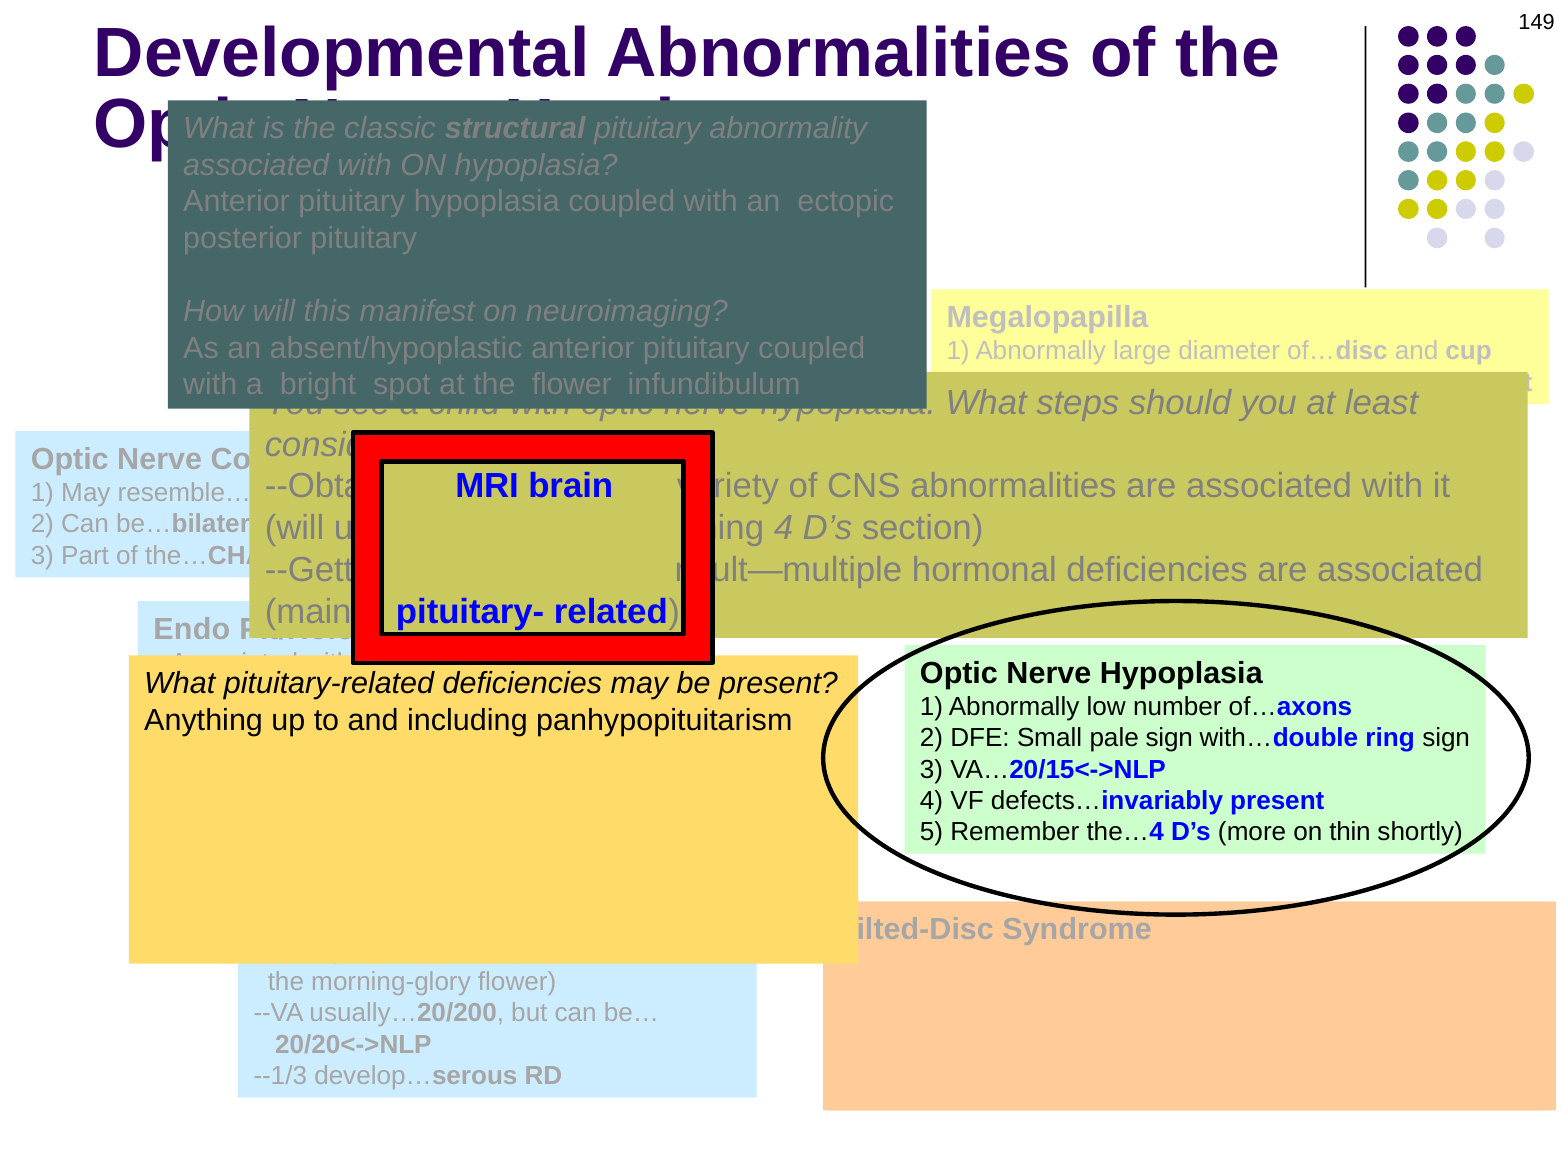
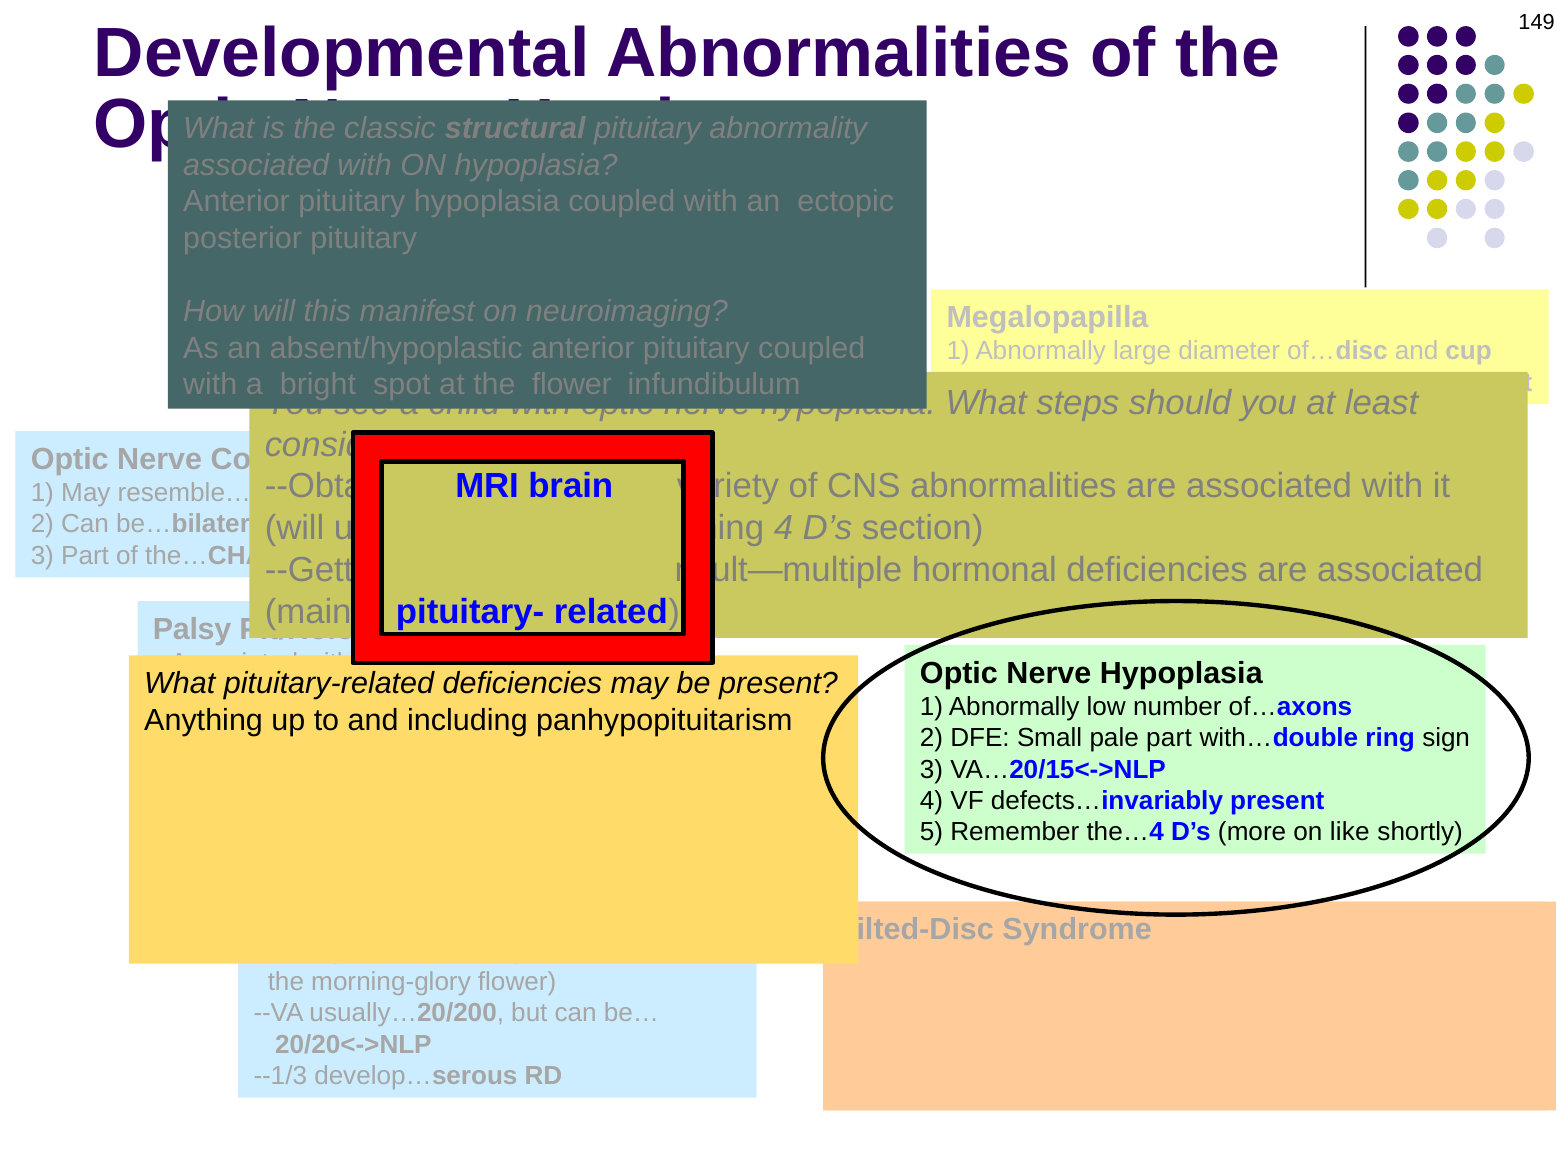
Endo: Endo -> Palsy (192, 629)
pale sign: sign -> part (1169, 738)
on thin: thin -> like (1350, 832)
